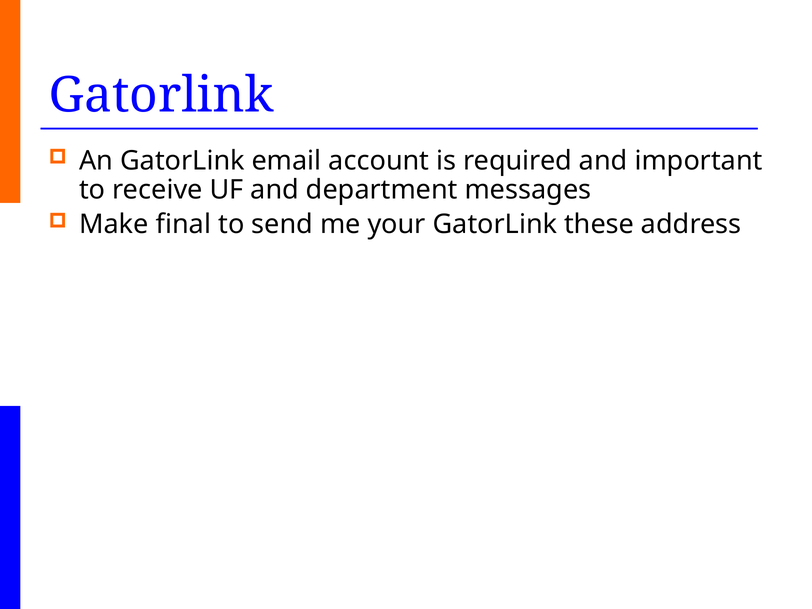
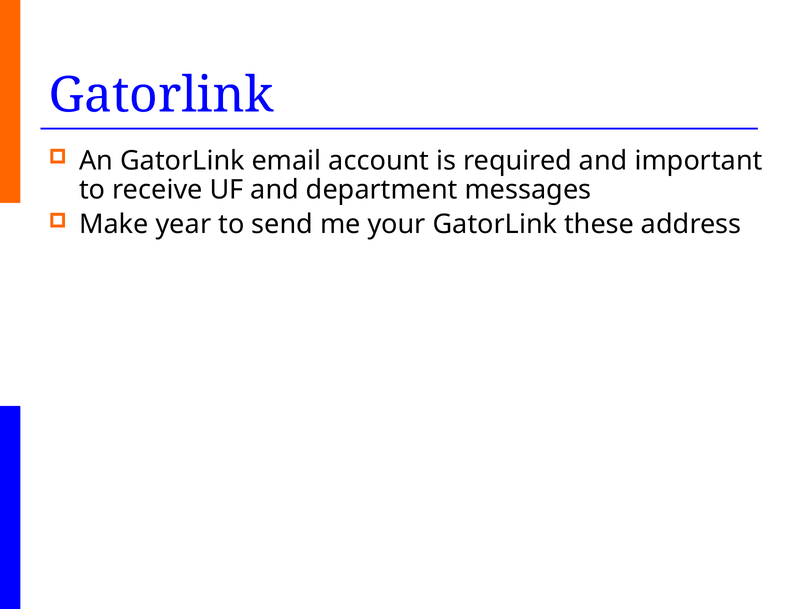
final: final -> year (183, 224)
